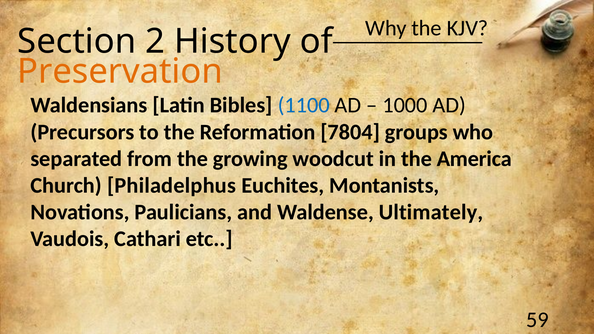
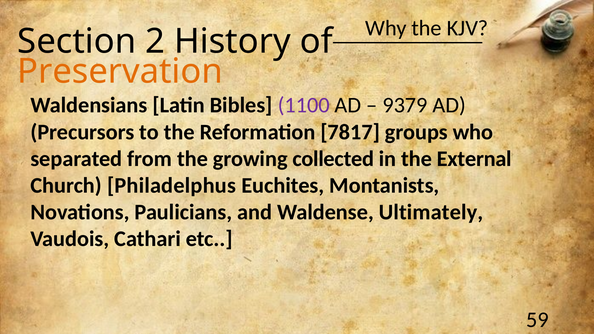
1100 colour: blue -> purple (304, 105)
1000: 1000 -> 9379 (405, 105)
7804: 7804 -> 7817 (350, 132)
woodcut: woodcut -> collected (333, 159)
America: America -> External (474, 159)
